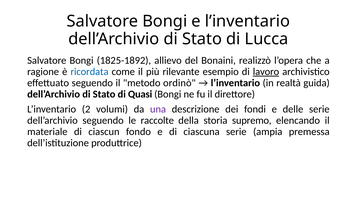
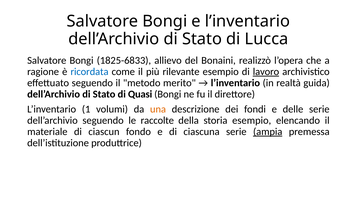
1825-1892: 1825-1892 -> 1825-6833 (124, 60)
ordinò: ordinò -> merito (179, 83)
2: 2 -> 1 (86, 109)
una colour: purple -> orange (158, 109)
storia supremo: supremo -> esempio (252, 120)
ampia underline: none -> present (268, 132)
